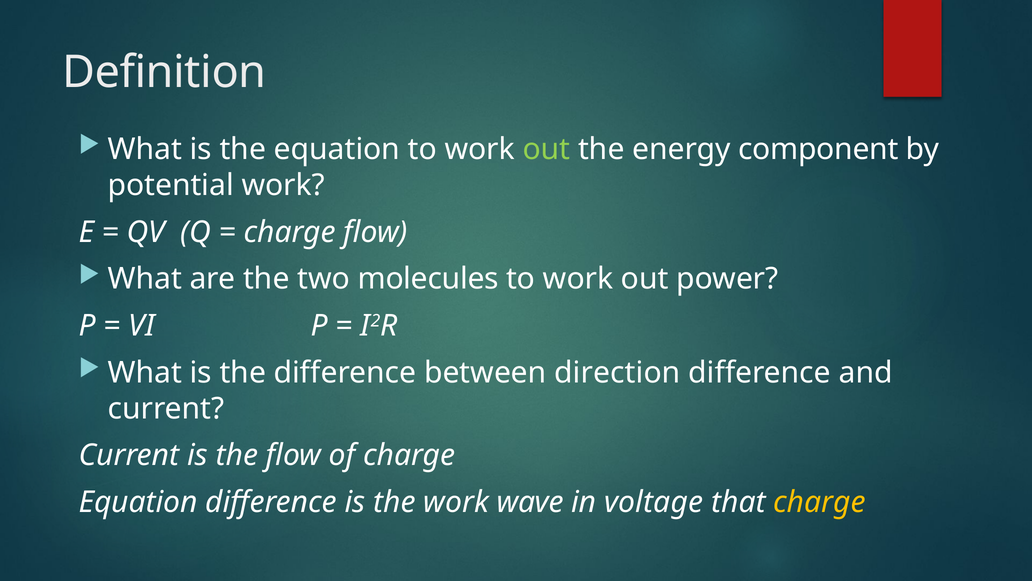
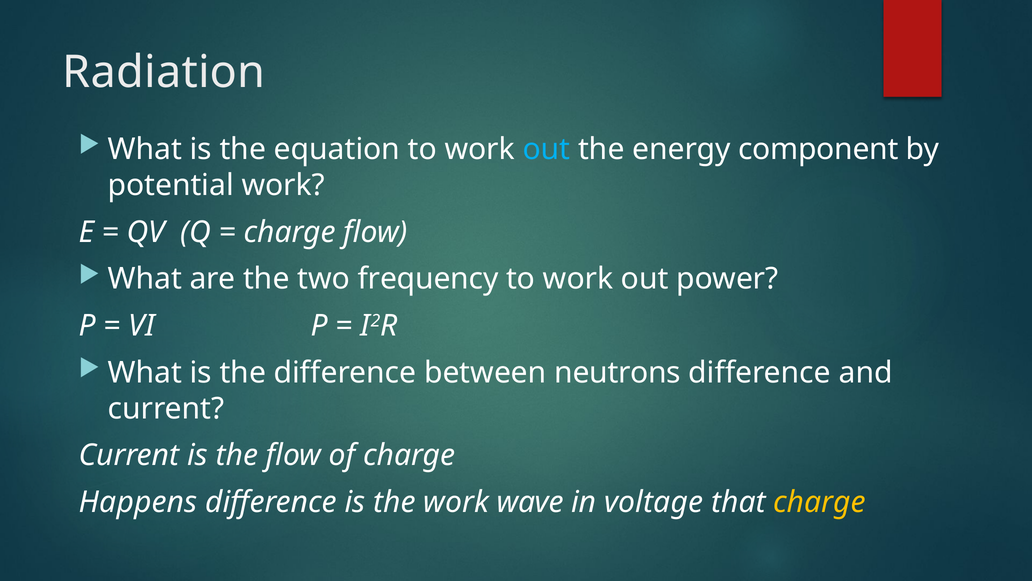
Definition: Definition -> Radiation (164, 72)
out colour: light green -> light blue (546, 149)
molecules: molecules -> frequency (428, 279)
direction: direction -> neutrons (618, 372)
Equation: Equation -> Happens (138, 502)
